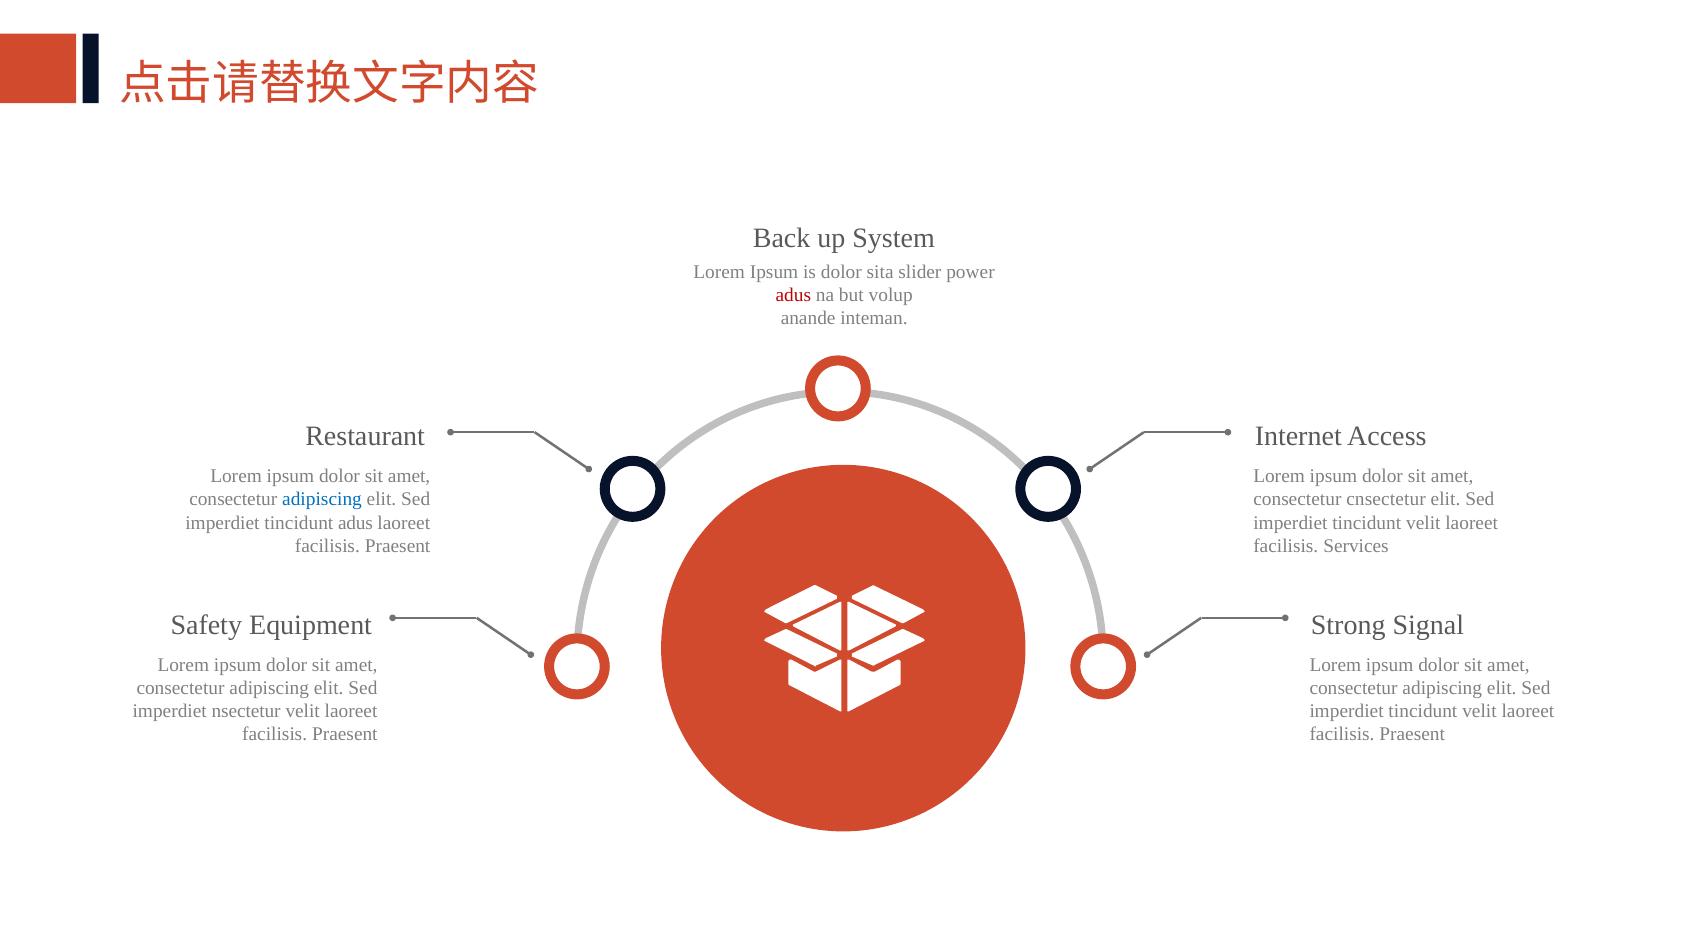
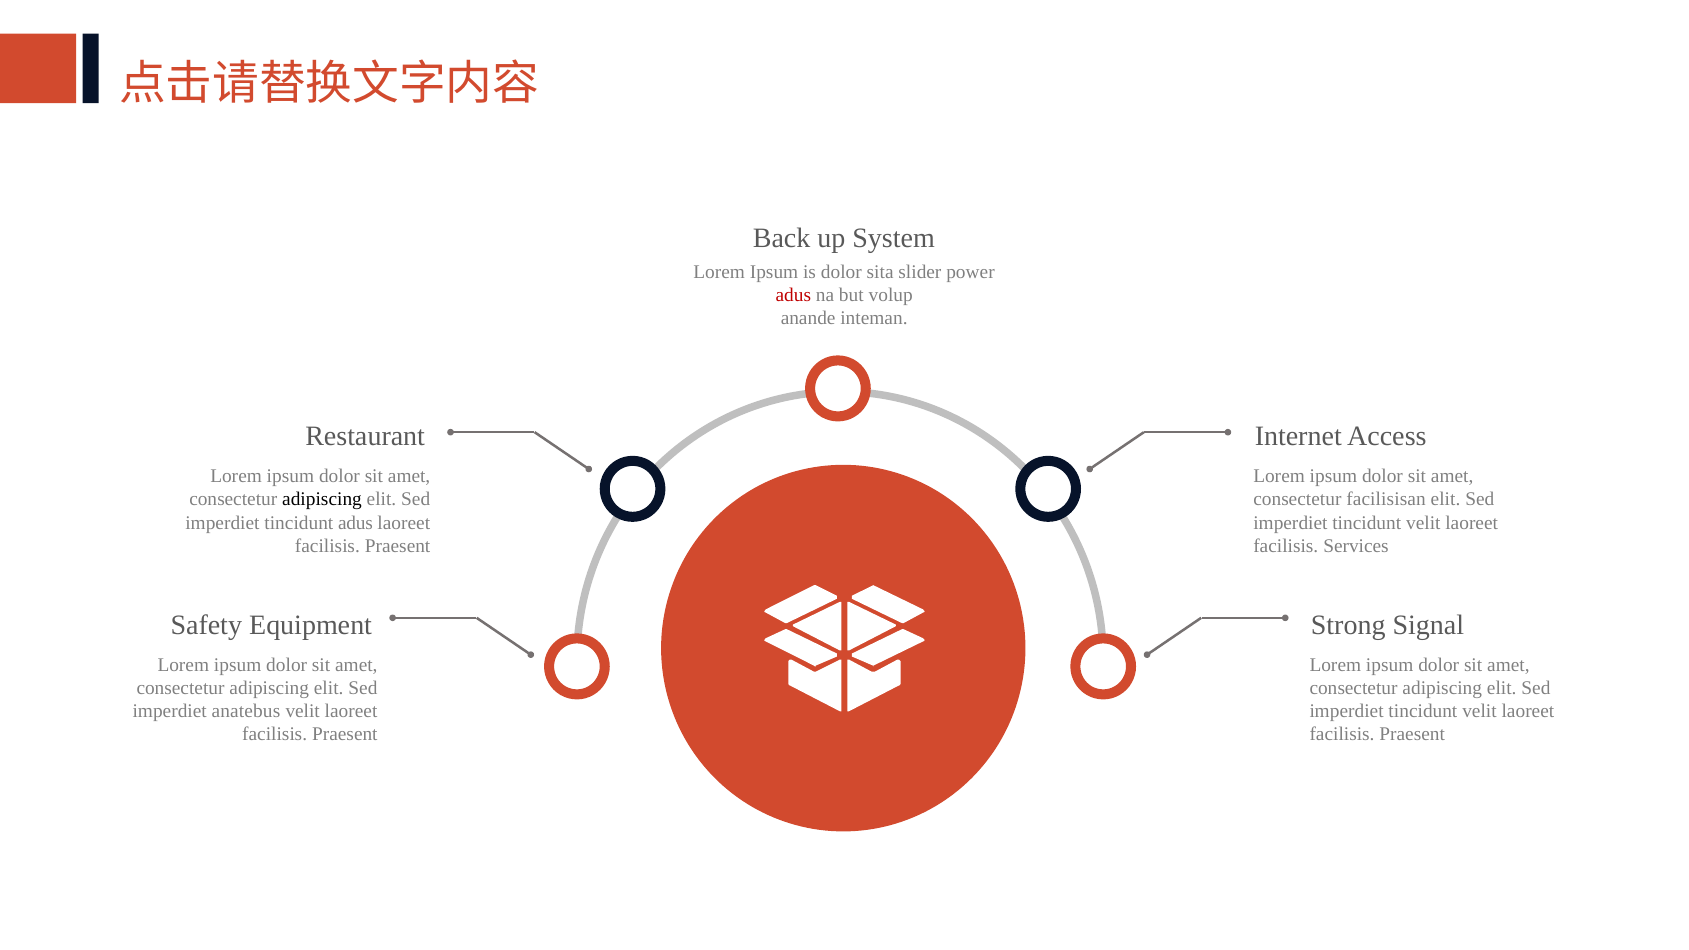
adipiscing colour: blue -> black (322, 500)
cnsectetur: cnsectetur -> facilisisan (1386, 500)
nsectetur: nsectetur -> anatebus (246, 711)
